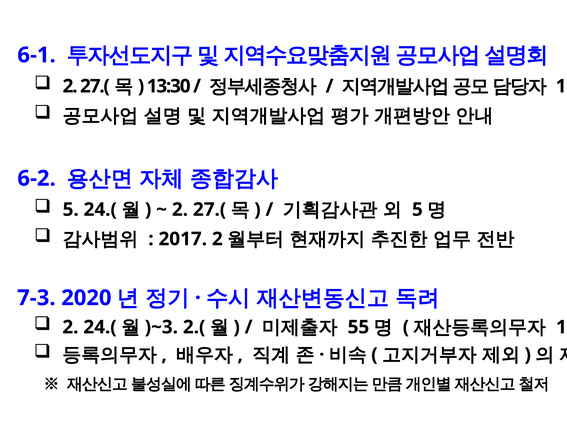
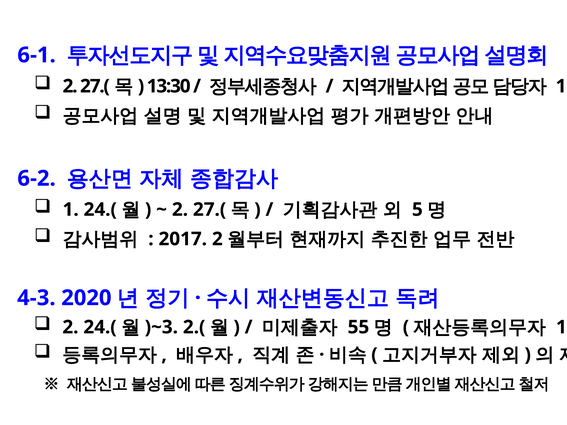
5: 5 -> 1 (71, 210)
7-3: 7-3 -> 4-3 (36, 298)
